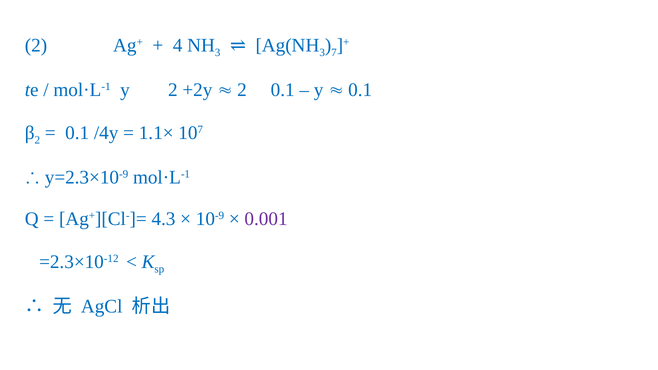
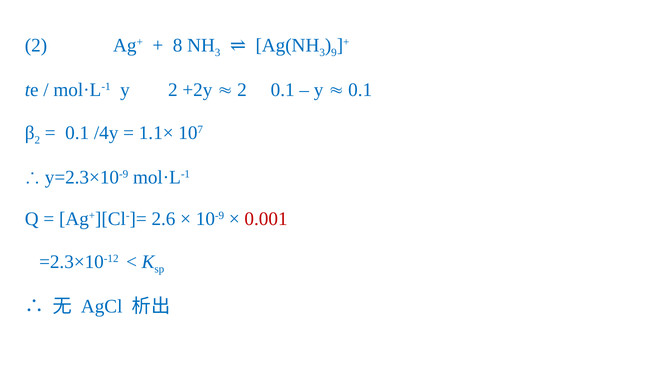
4: 4 -> 8 (178, 45)
7: 7 -> 9 (334, 53)
4.3: 4.3 -> 2.6 (163, 219)
0.001 colour: purple -> red (266, 219)
